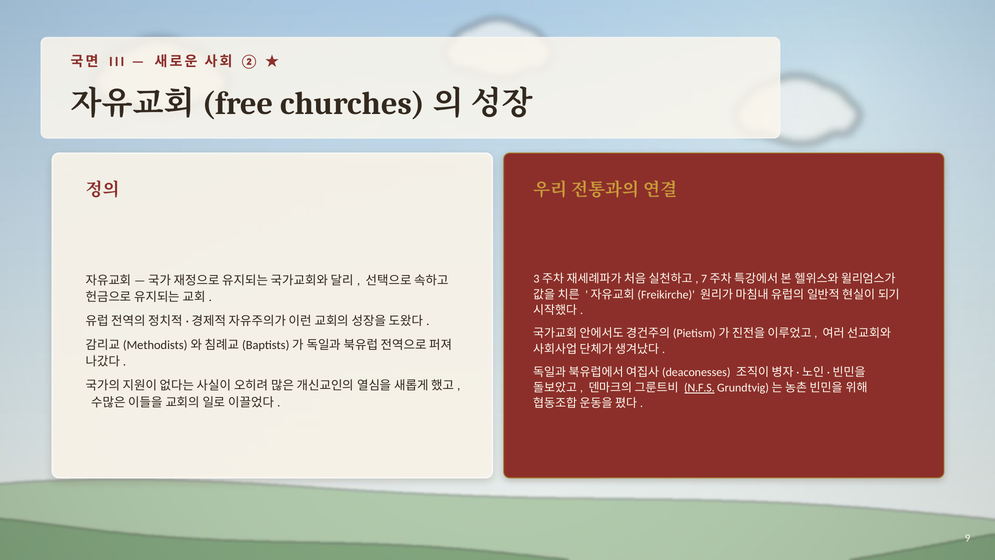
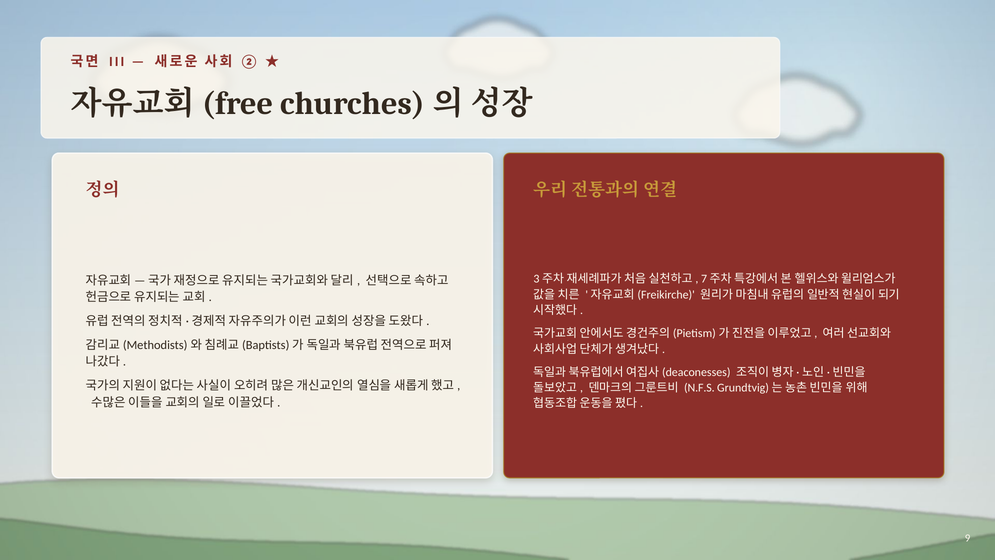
N.F.S underline: present -> none (699, 388)
